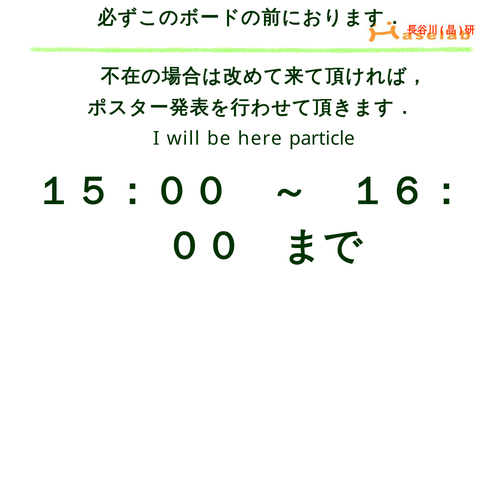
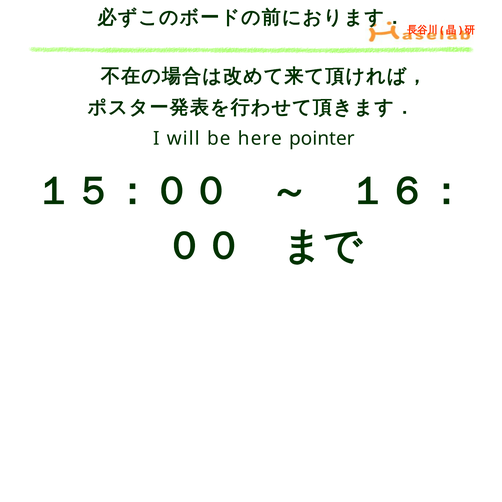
particle: particle -> pointer (322, 138)
